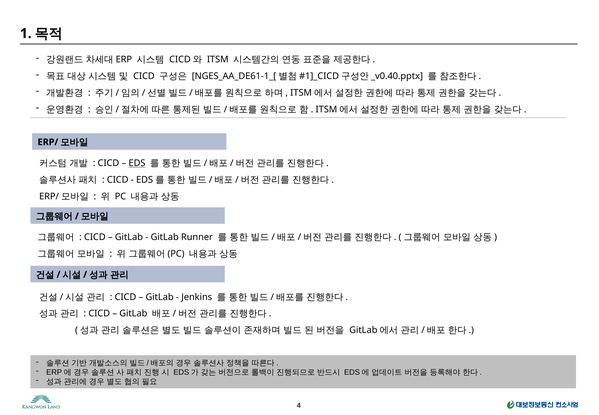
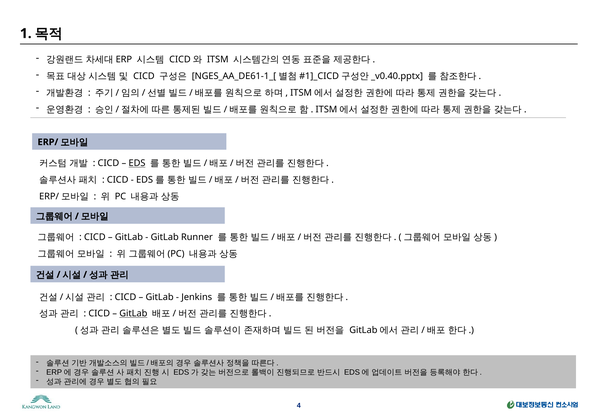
GitLab underline: none -> present (133, 313)
